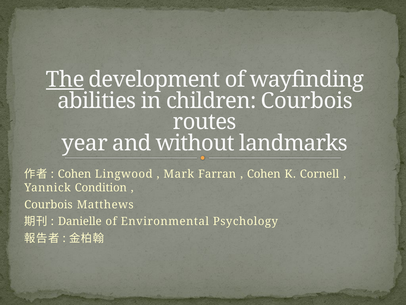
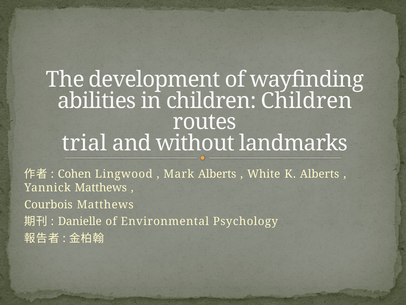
The underline: present -> none (65, 80)
children Courbois: Courbois -> Children (307, 101)
year: year -> trial (84, 143)
Mark Farran: Farran -> Alberts (217, 174)
Cohen: Cohen -> White (264, 174)
K Cornell: Cornell -> Alberts (320, 174)
Yannick Condition: Condition -> Matthews (101, 187)
